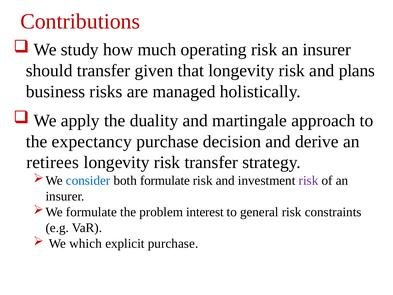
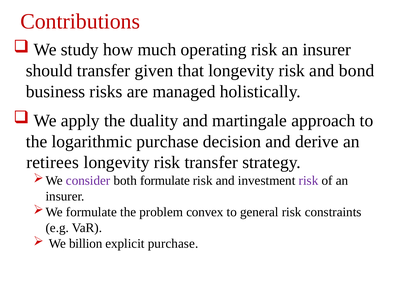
plans: plans -> bond (357, 71)
expectancy: expectancy -> logarithmic (92, 141)
consider colour: blue -> purple (88, 180)
interest: interest -> convex (205, 212)
which: which -> billion (86, 243)
